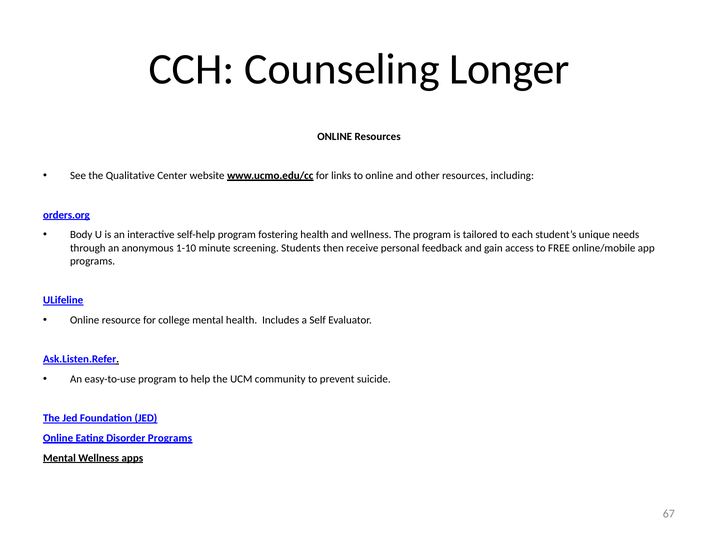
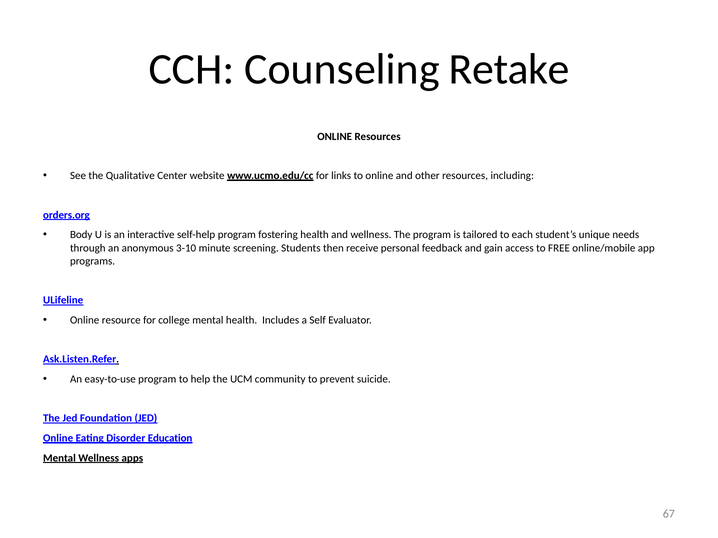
Longer: Longer -> Retake (509, 70)
1-10: 1-10 -> 3-10 (186, 248)
Disorder Programs: Programs -> Education (170, 438)
